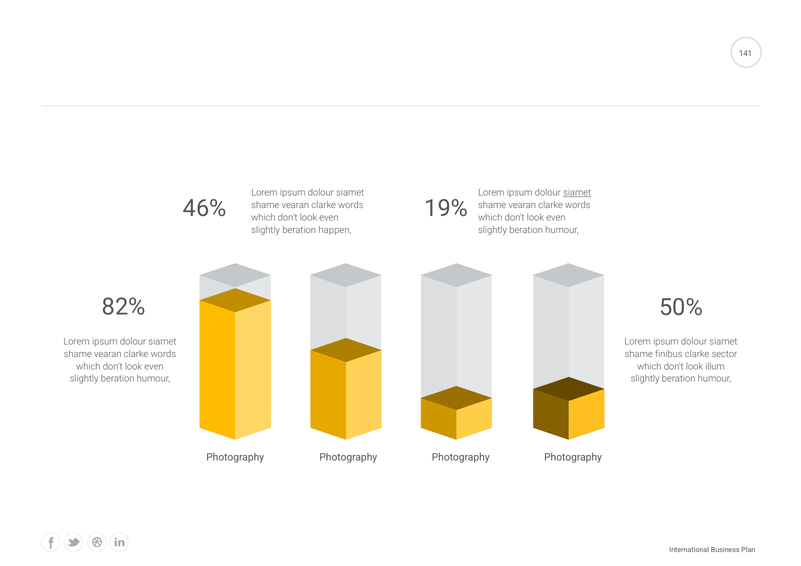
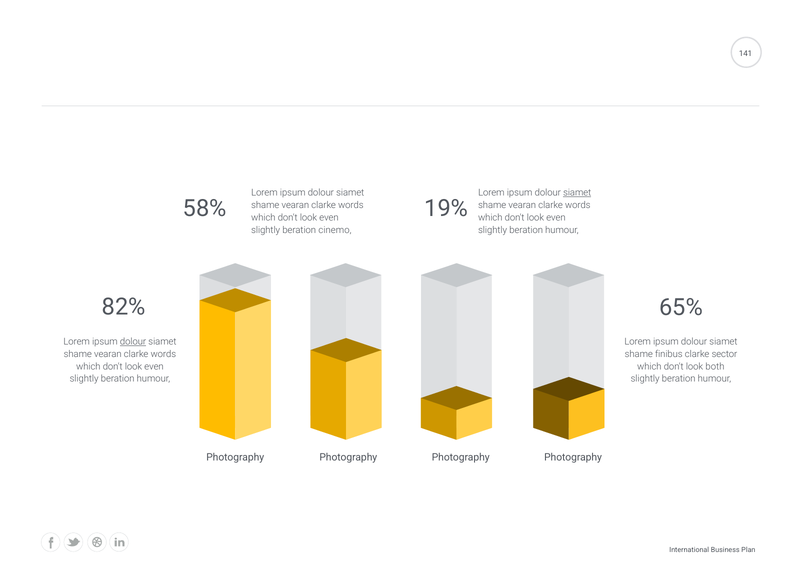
46%: 46% -> 58% (205, 208)
happen: happen -> cinemo (335, 230)
50%: 50% -> 65% (681, 308)
dolour underline: none -> present (133, 342)
illum: illum -> both (715, 367)
